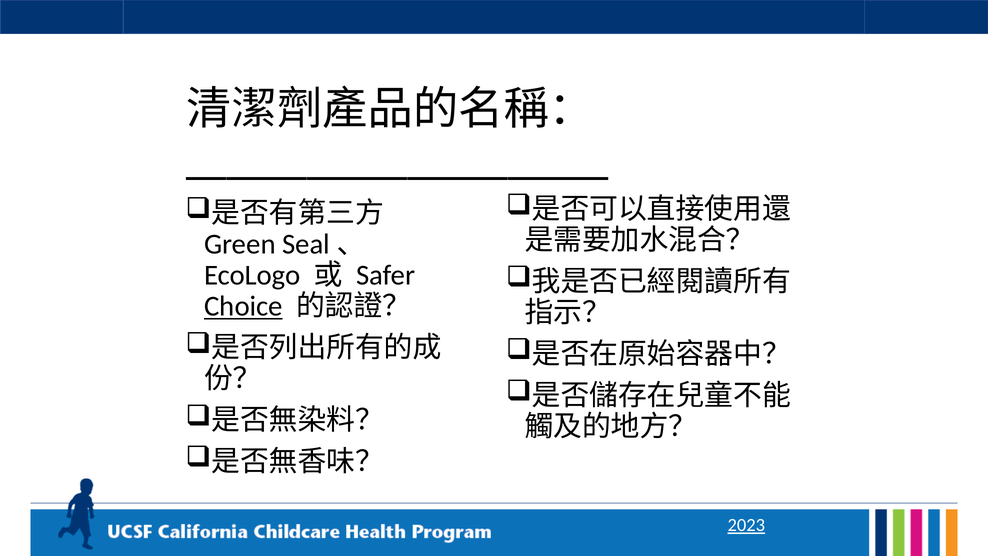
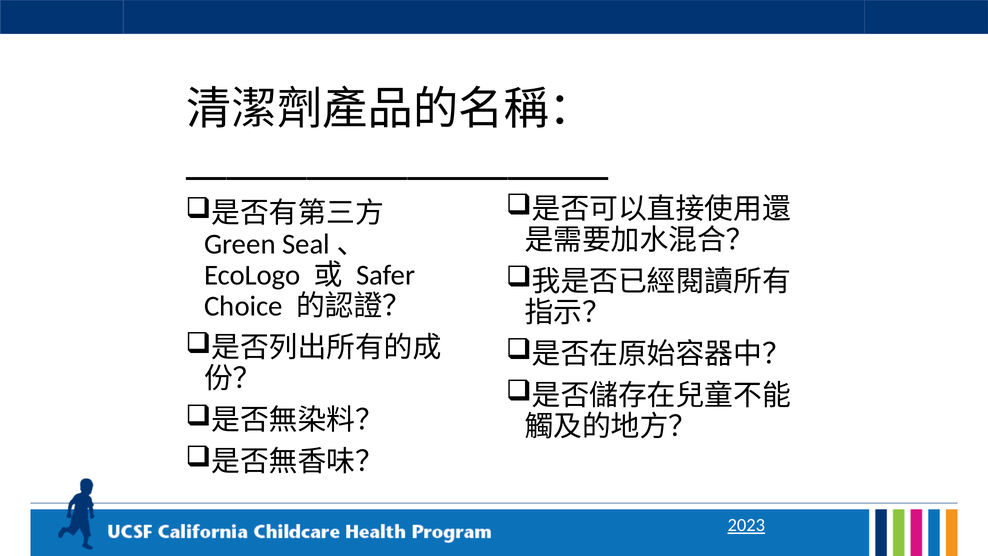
Choice underline: present -> none (243, 306)
